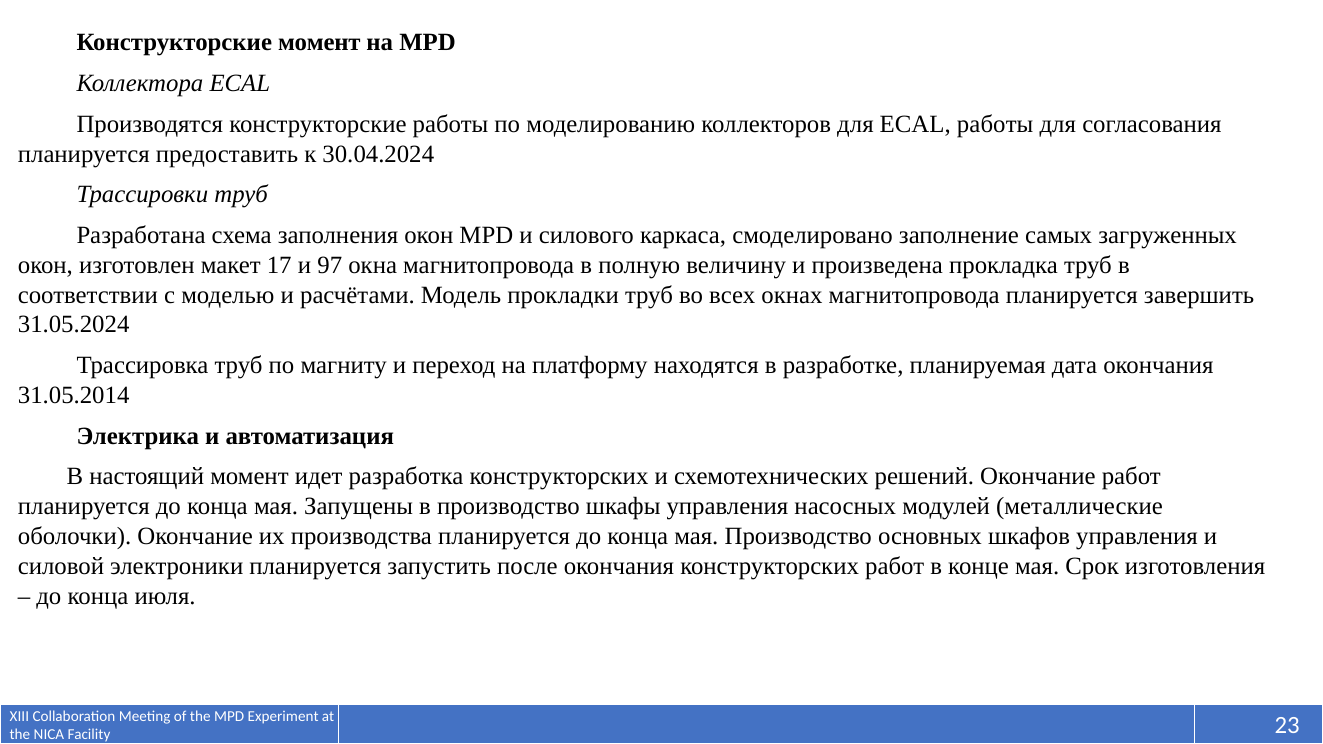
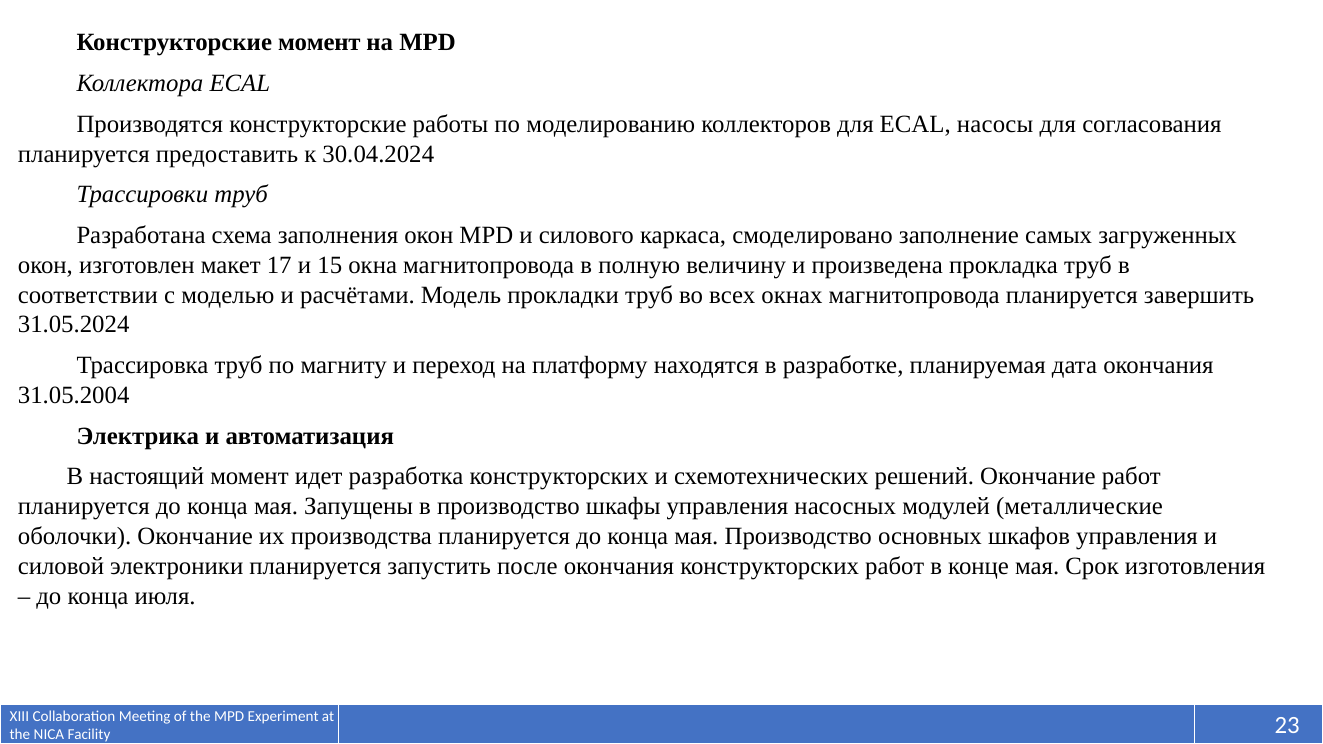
ECAL работы: работы -> насосы (995, 124)
97: 97 -> 15 (330, 265)
31.05.2014: 31.05.2014 -> 31.05.2004 (74, 395)
